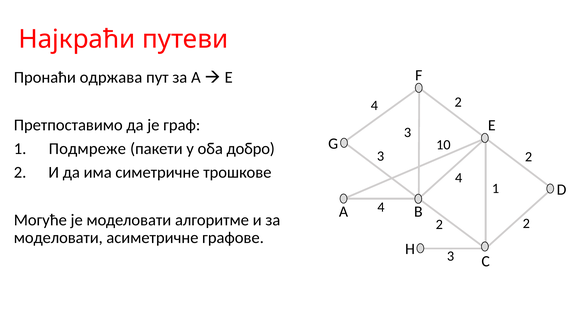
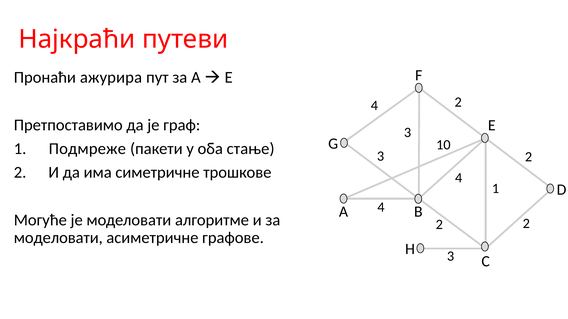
одржава: одржава -> ажурира (111, 78)
добро: добро -> стање (251, 149)
